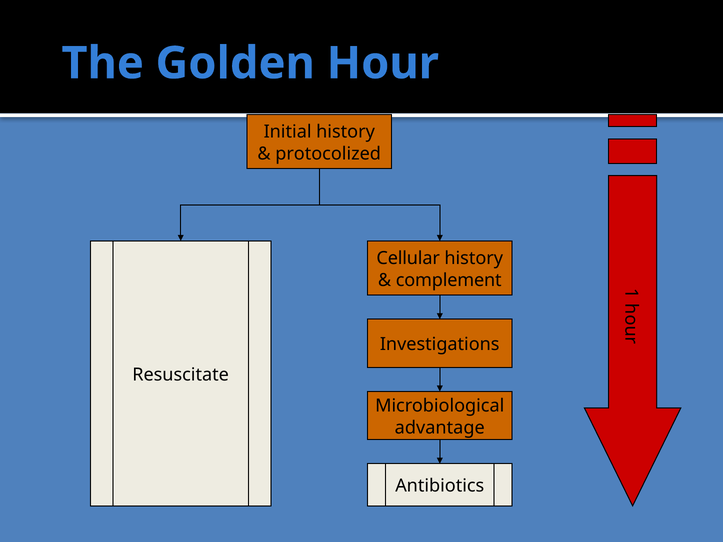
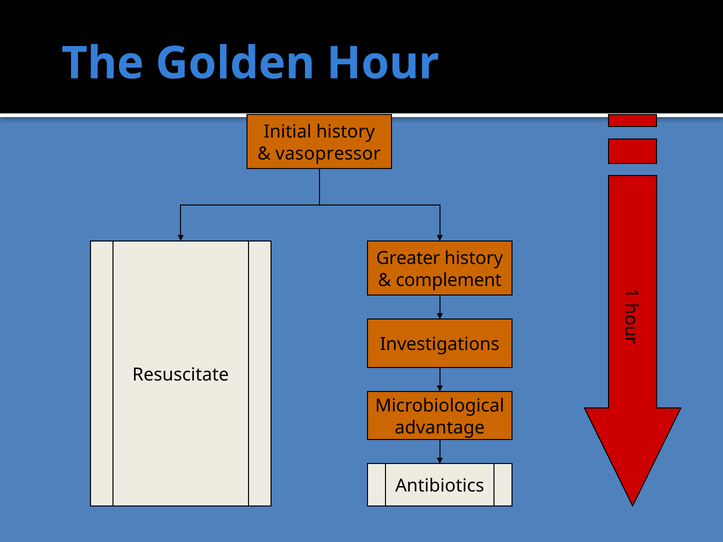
protocolized: protocolized -> vasopressor (328, 154)
Cellular: Cellular -> Greater (408, 259)
